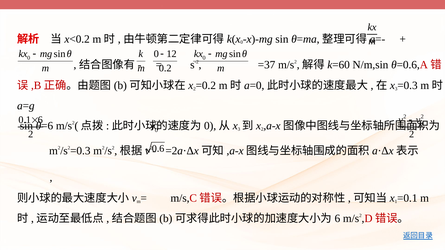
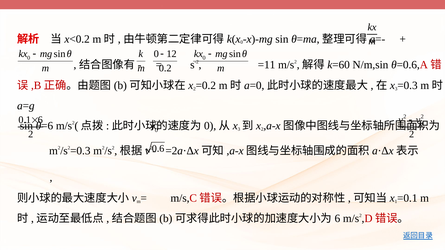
=37: =37 -> =11 (267, 65)
